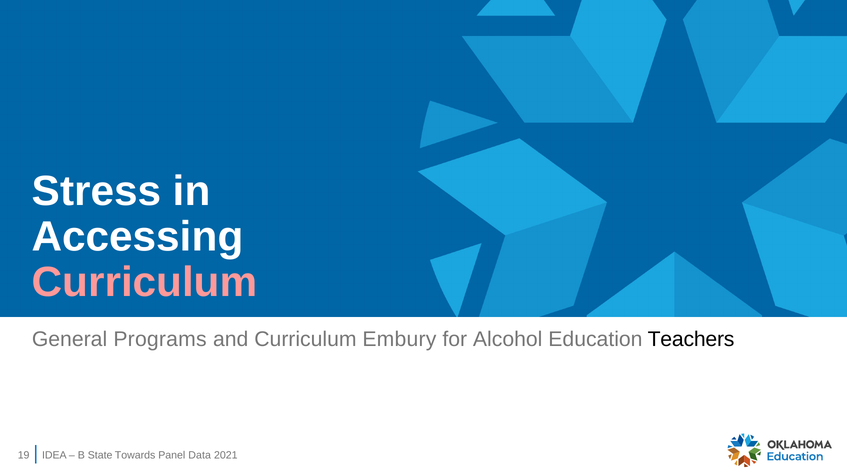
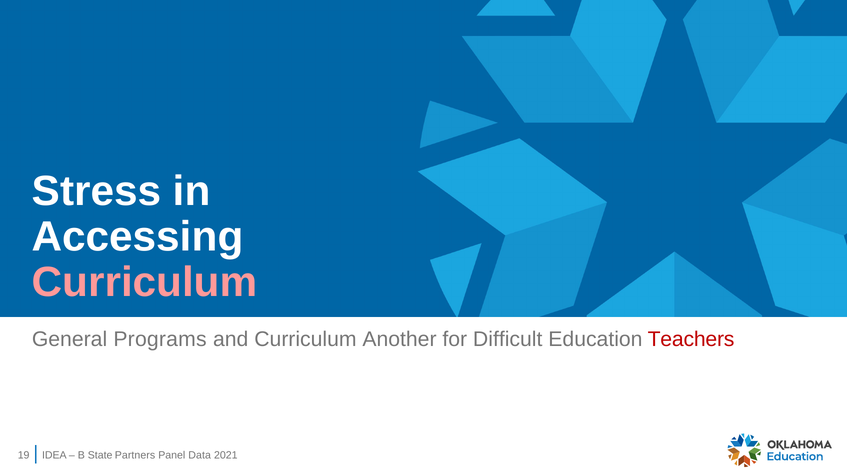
Embury: Embury -> Another (399, 339)
Alcohol: Alcohol -> Difficult (508, 339)
Teachers colour: black -> red (691, 339)
Towards: Towards -> Partners (135, 455)
